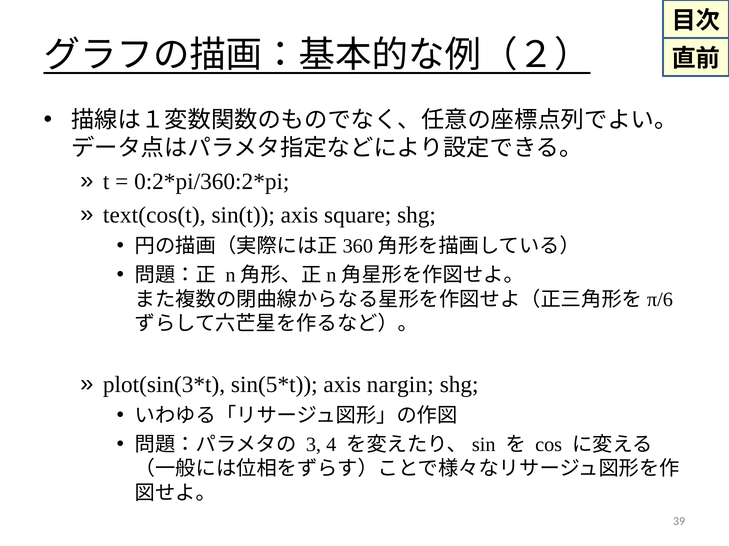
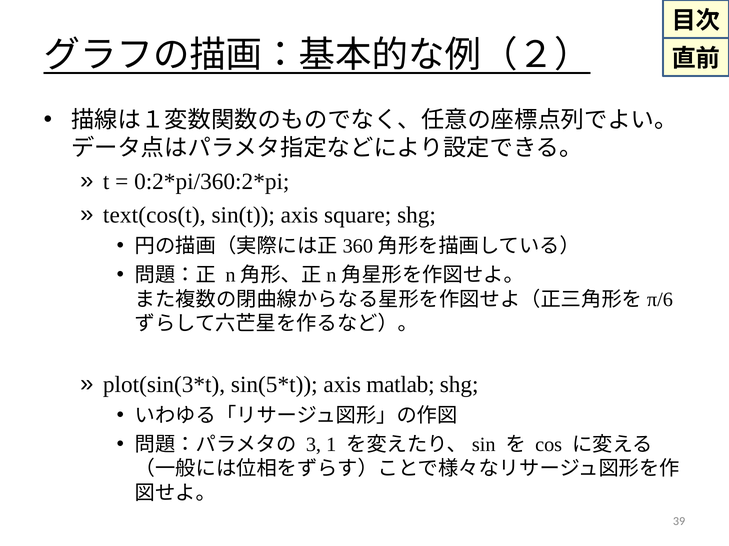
nargin: nargin -> matlab (400, 385)
4: 4 -> 1 (331, 445)
